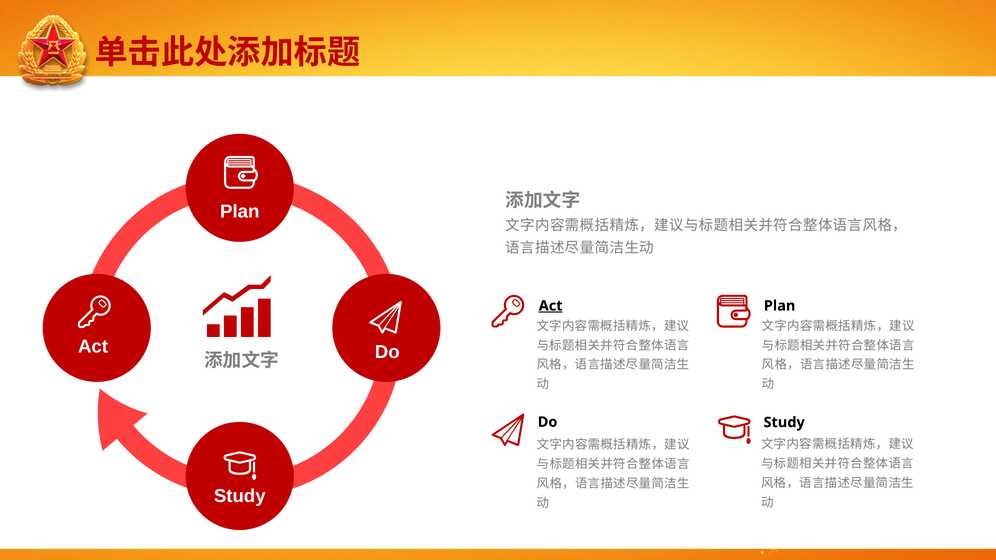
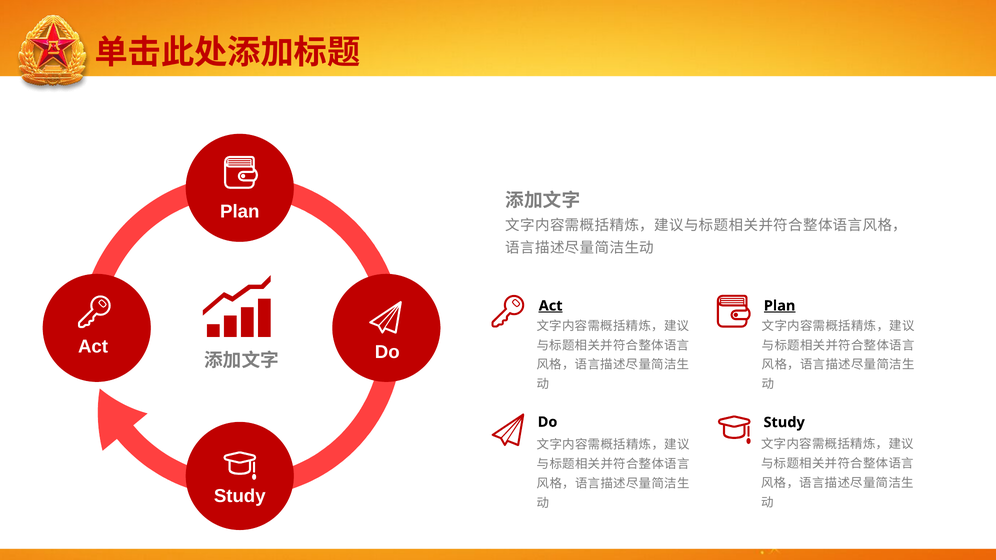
Plan underline: none -> present (780, 306)
